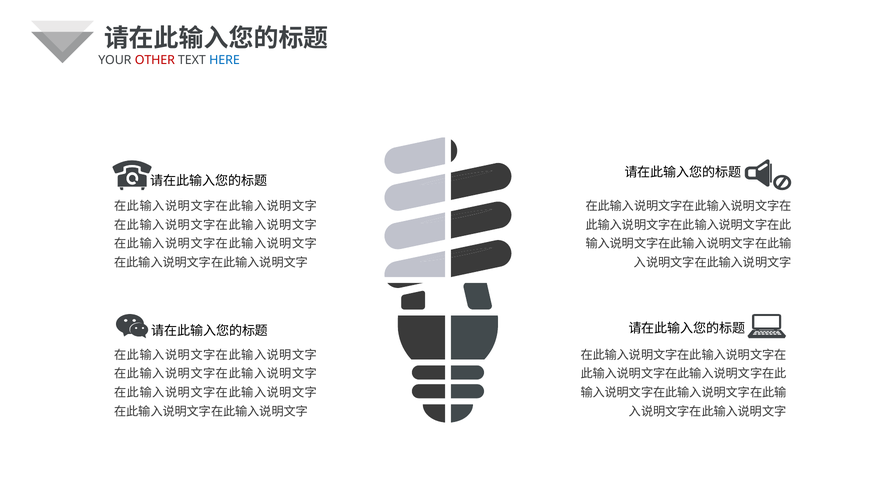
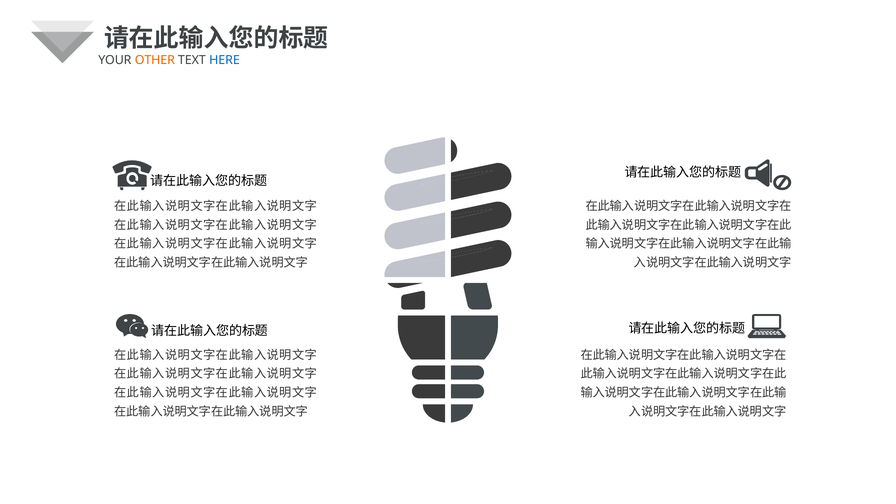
OTHER colour: red -> orange (155, 60)
